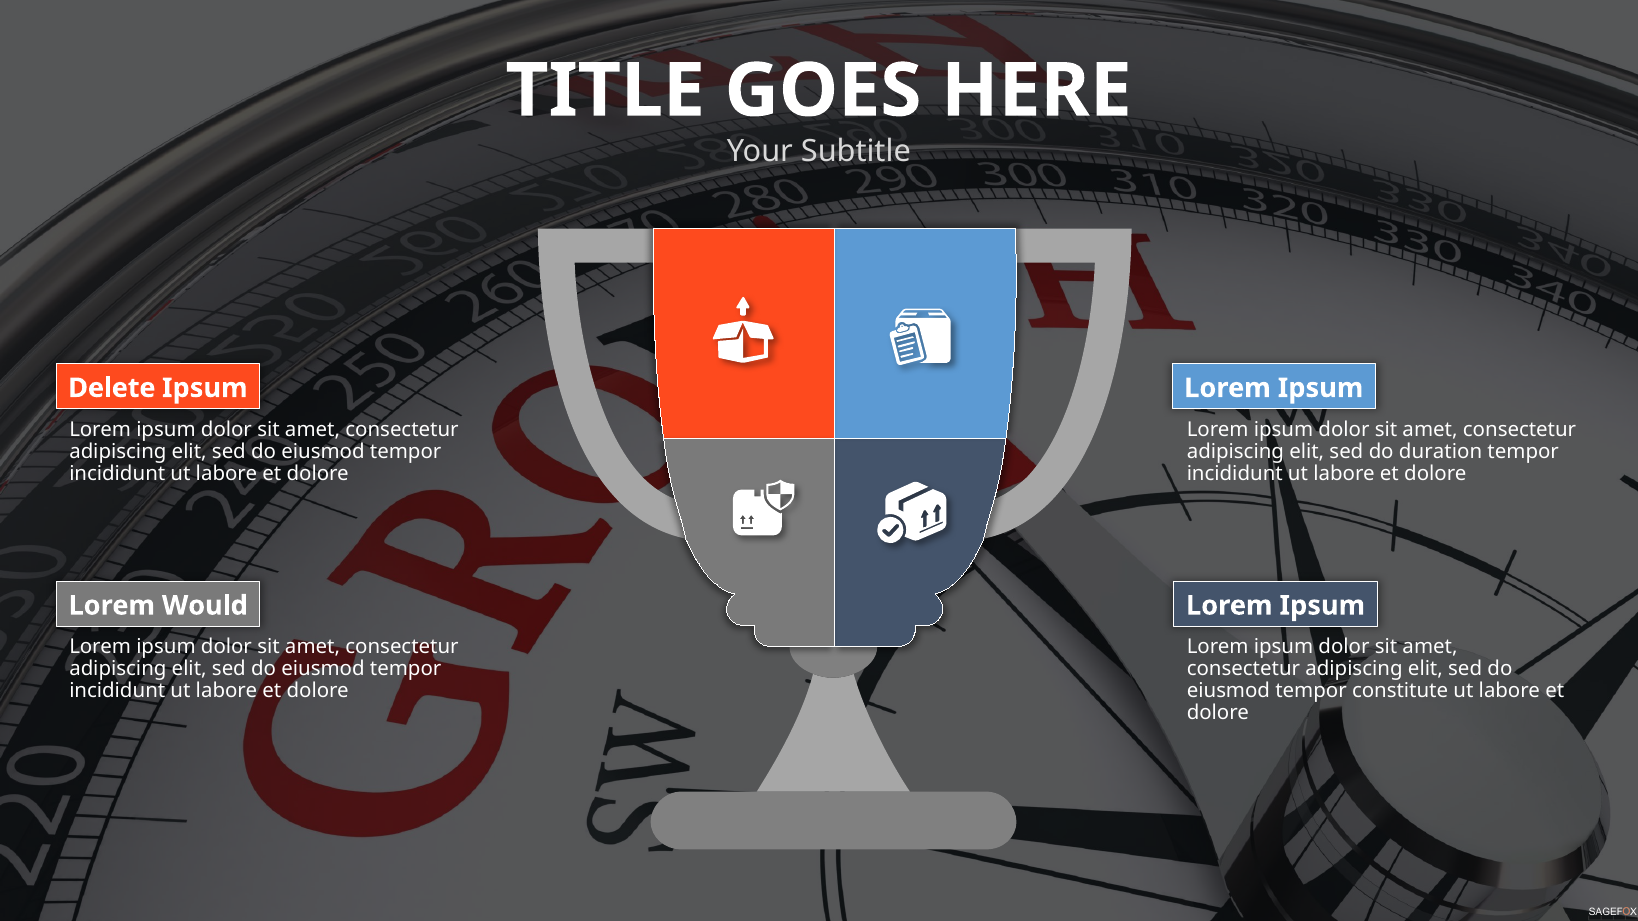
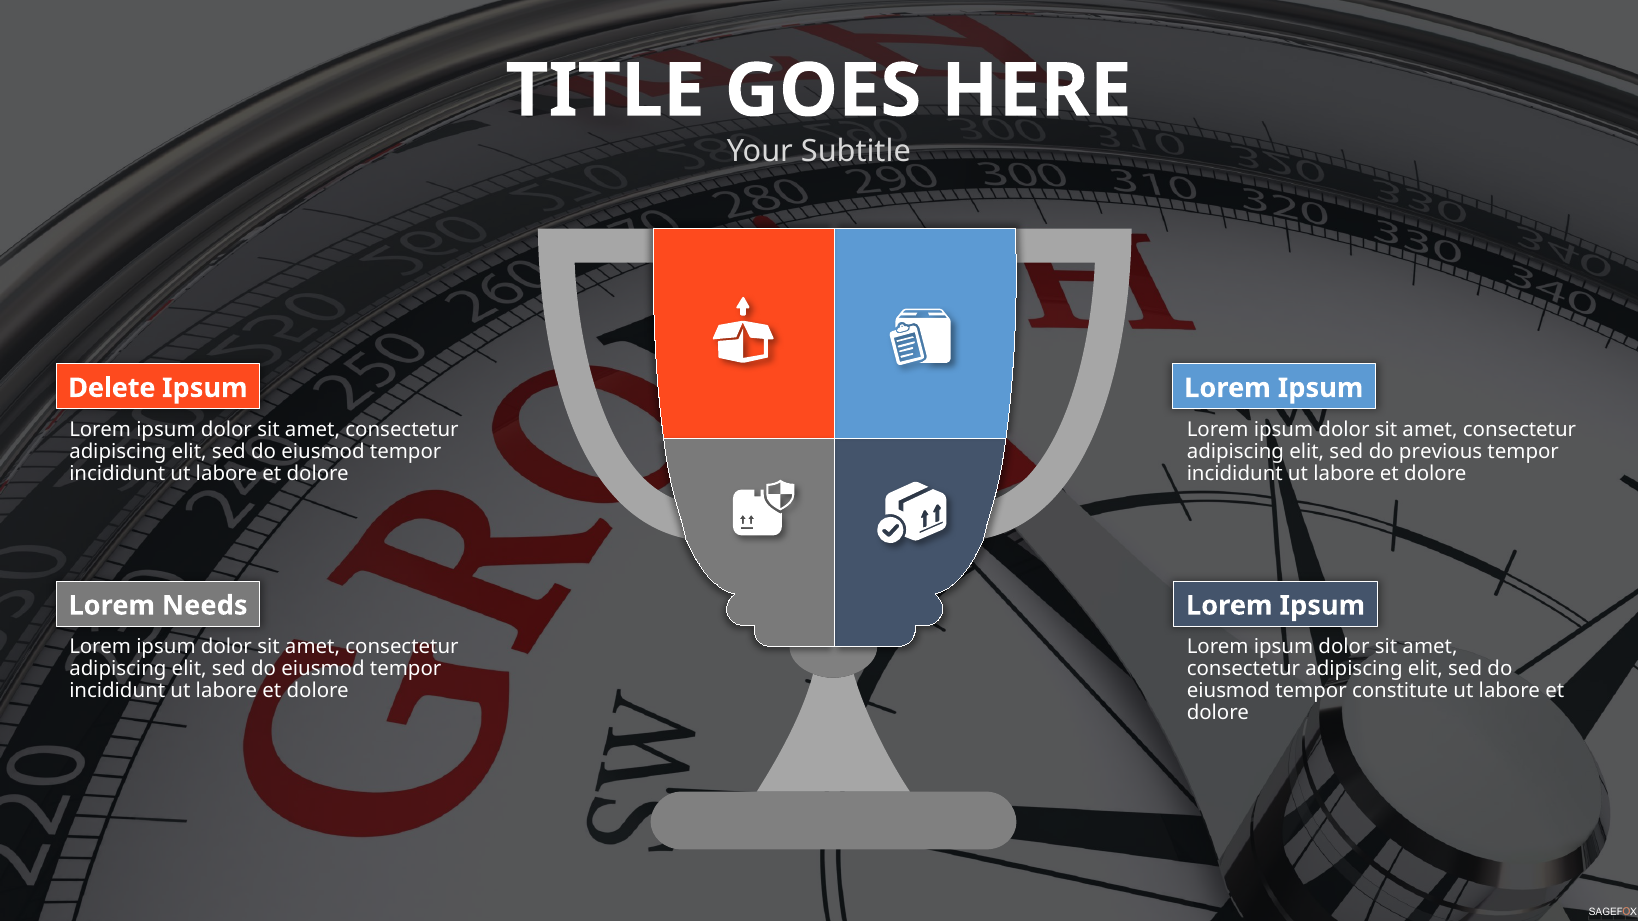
duration: duration -> previous (1441, 452)
Would: Would -> Needs (205, 606)
